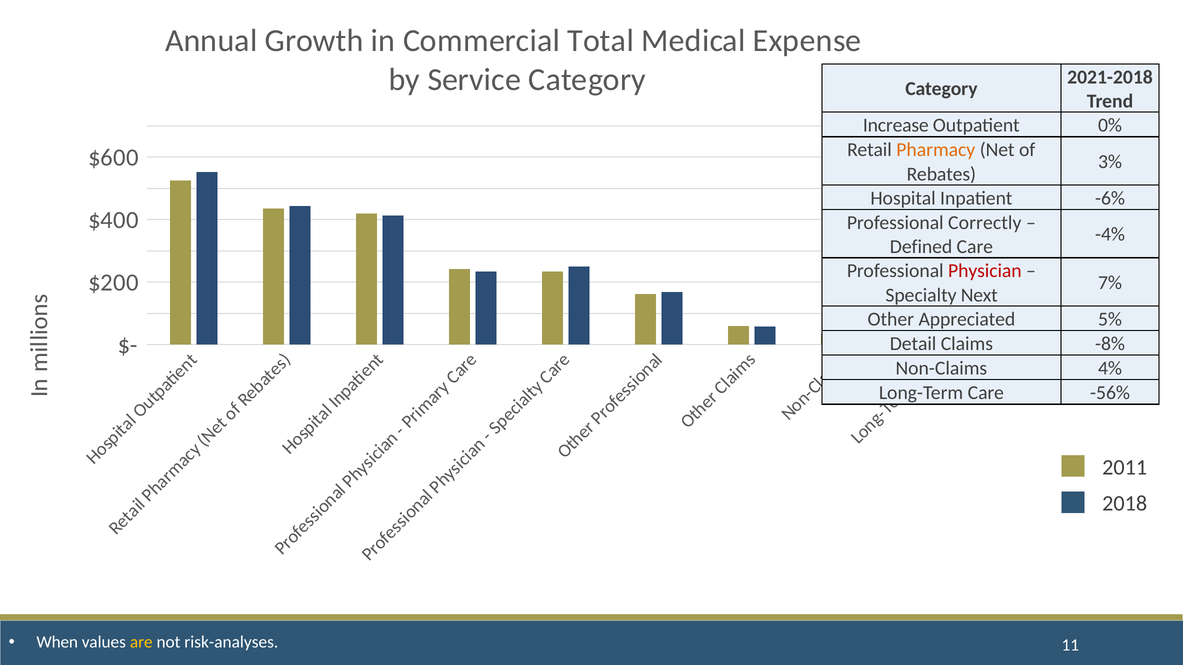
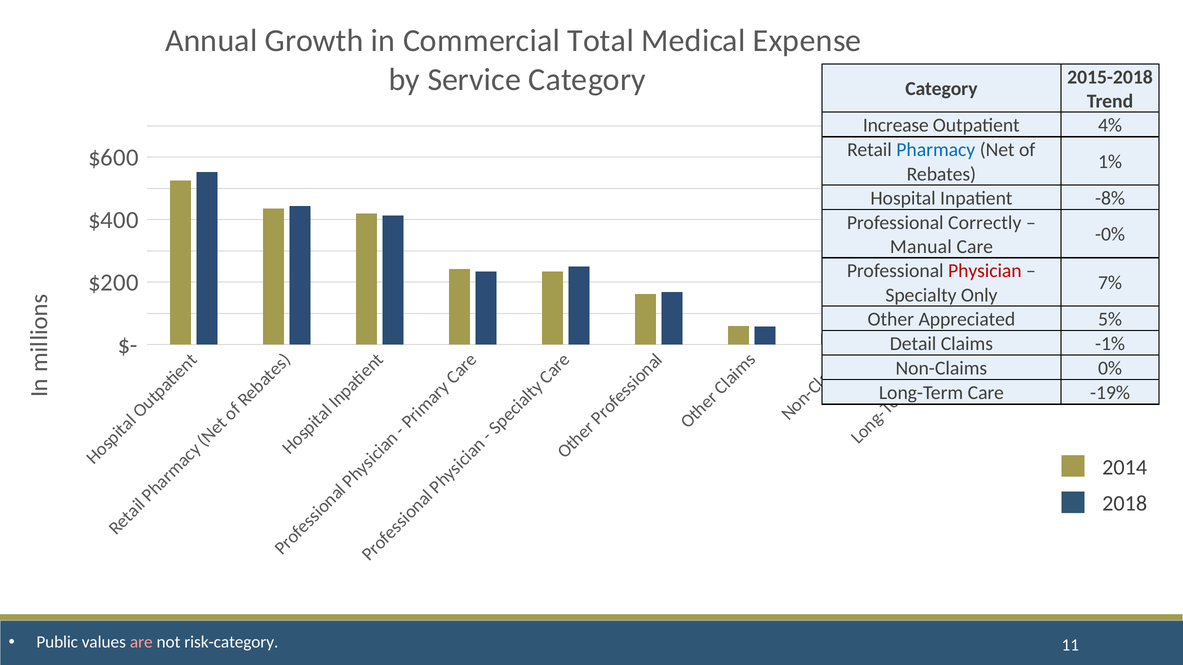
2021-2018: 2021-2018 -> 2015-2018 (1110, 77)
0%: 0% -> 4% (1110, 125)
Pharmacy colour: orange -> blue (936, 150)
3%: 3% -> 1% (1110, 162)
-6%: -6% -> -8% (1110, 198)
-4%: -4% -> -0% (1110, 234)
Defined: Defined -> Manual (921, 247)
Next: Next -> Only (979, 295)
-8%: -8% -> -1% (1110, 344)
4%: 4% -> 0% (1110, 369)
-56%: -56% -> -19% (1110, 393)
2011: 2011 -> 2014 (1125, 468)
When: When -> Public (57, 643)
are colour: yellow -> pink (141, 643)
risk-analyses: risk-analyses -> risk-category (231, 643)
